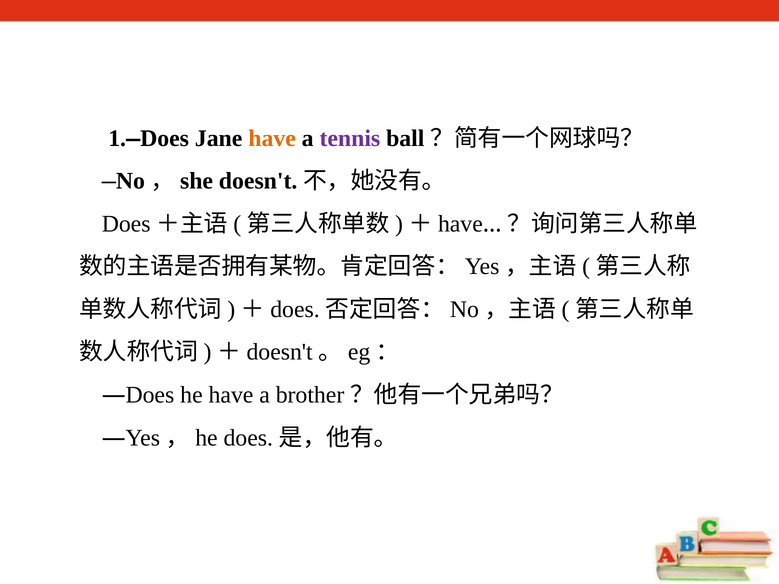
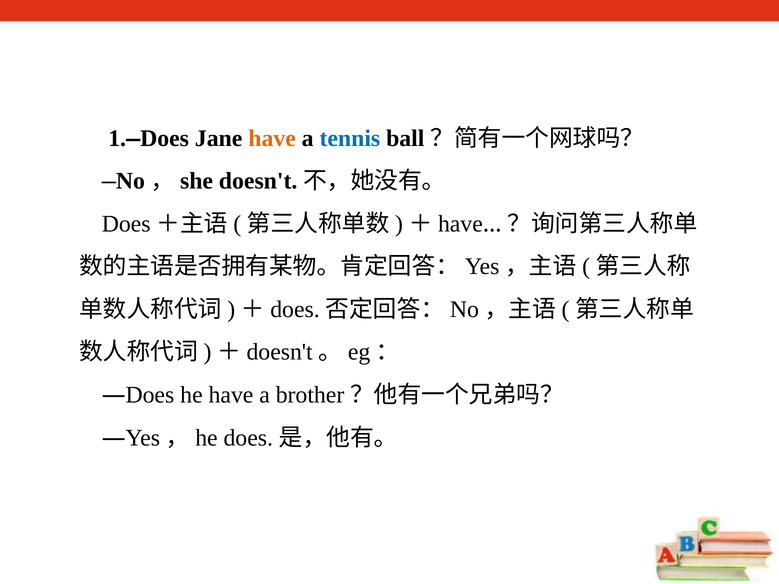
tennis colour: purple -> blue (350, 138)
